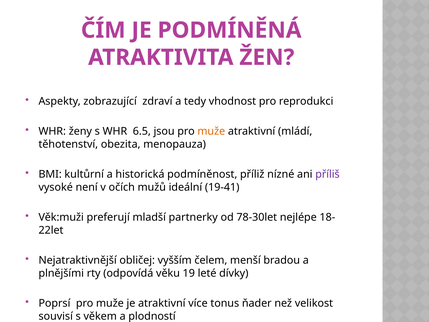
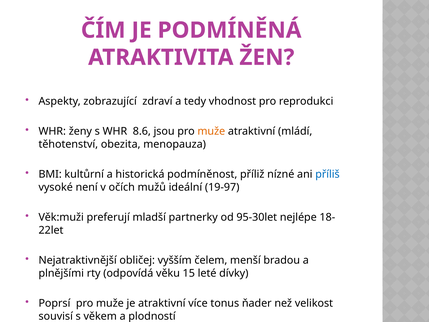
6.5: 6.5 -> 8.6 (142, 131)
příliš colour: purple -> blue (328, 174)
19-41: 19-41 -> 19-97 (222, 187)
78-30let: 78-30let -> 95-30let (257, 217)
19: 19 -> 15 (189, 273)
